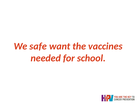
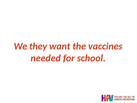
safe: safe -> they (38, 46)
